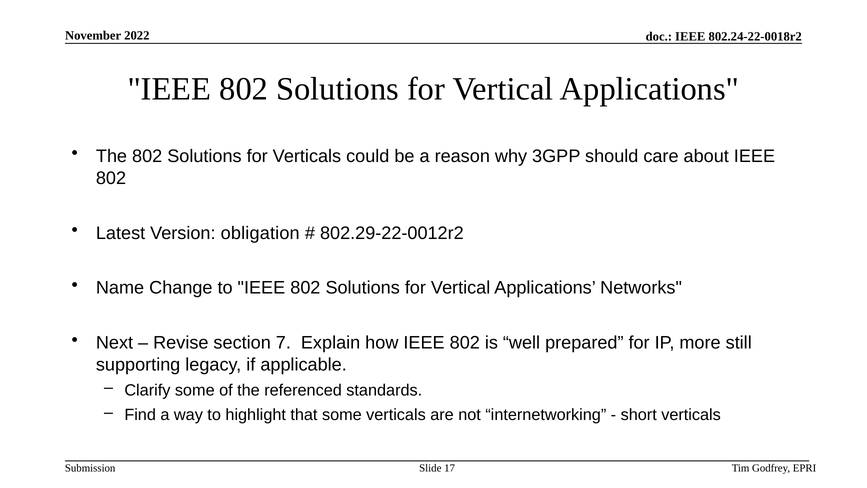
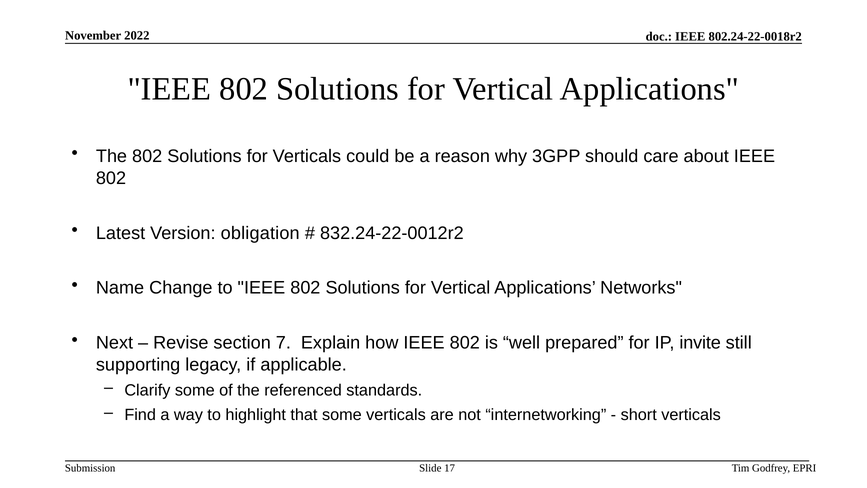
802.29-22-0012r2: 802.29-22-0012r2 -> 832.24-22-0012r2 (392, 233)
more: more -> invite (700, 343)
